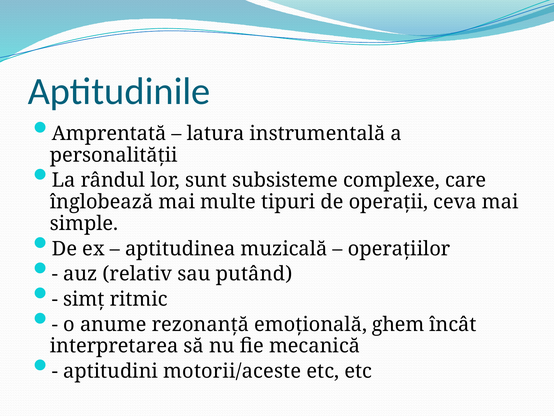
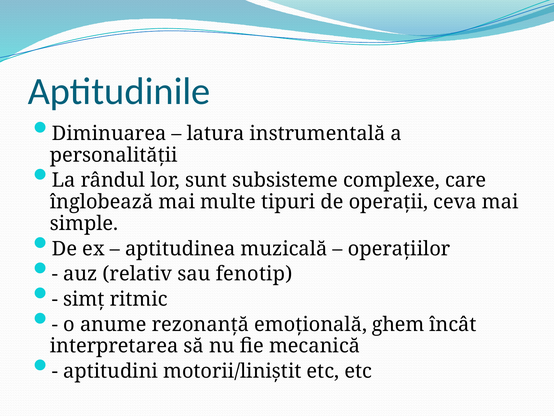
Amprentată: Amprentată -> Diminuarea (109, 133)
putând: putând -> fenotip (254, 274)
motorii/aceste: motorii/aceste -> motorii/liniștit (232, 371)
